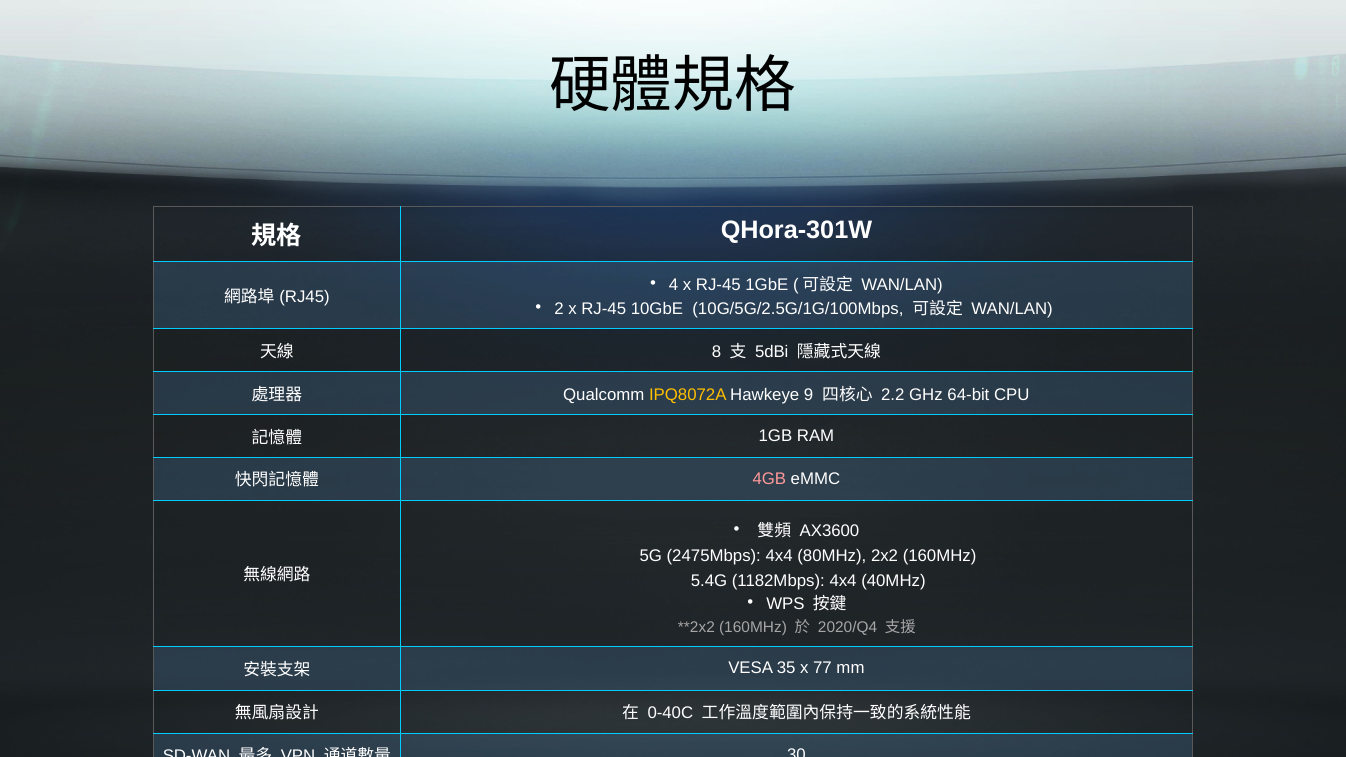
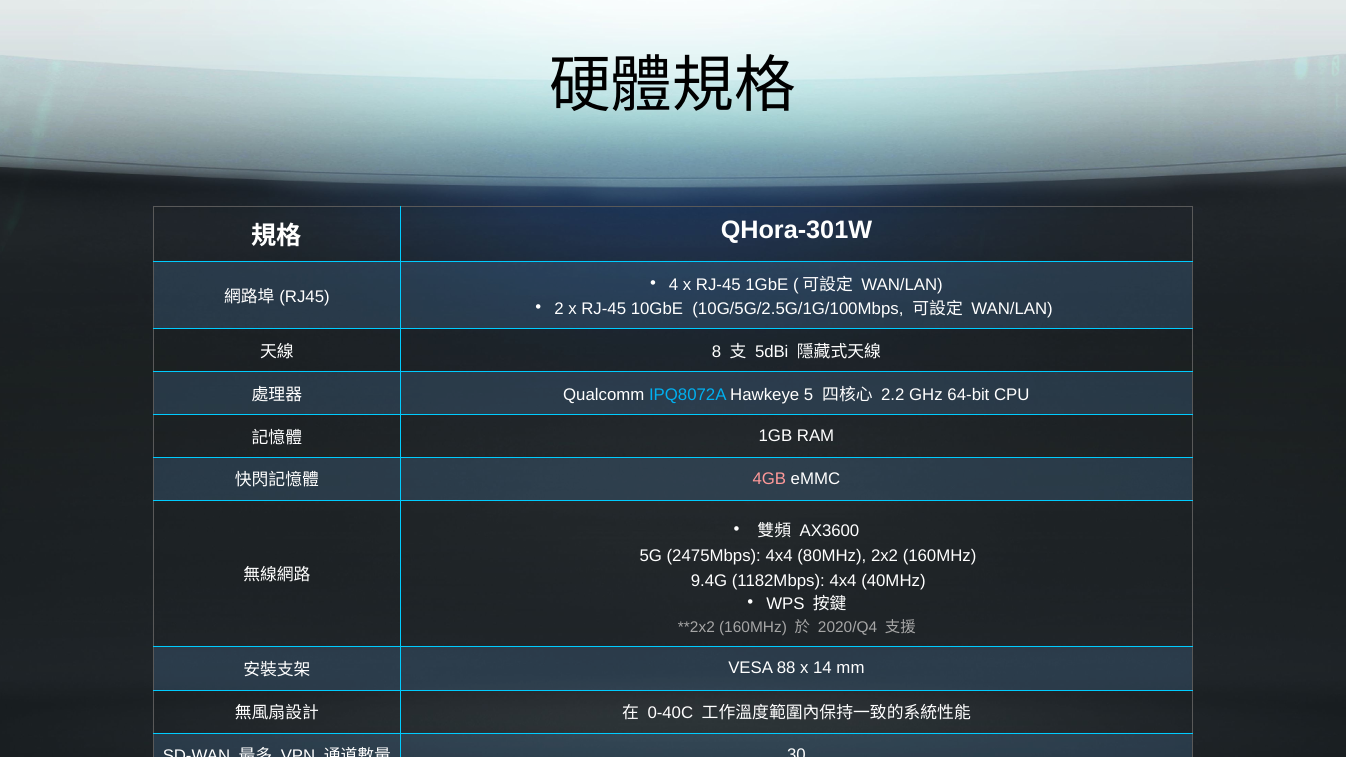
IPQ8072A colour: yellow -> light blue (688, 395)
9: 9 -> 5 (809, 395)
5.4G: 5.4G -> 9.4G (709, 581)
35: 35 -> 88 (786, 668)
77: 77 -> 14 (822, 668)
